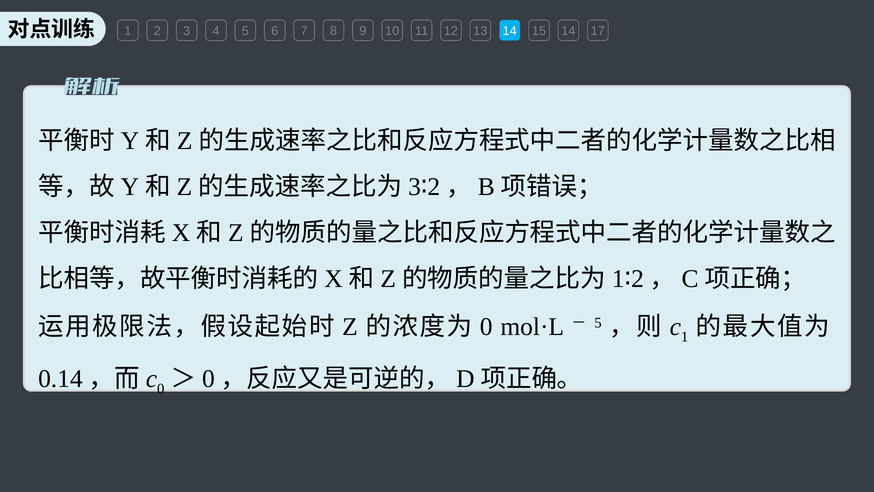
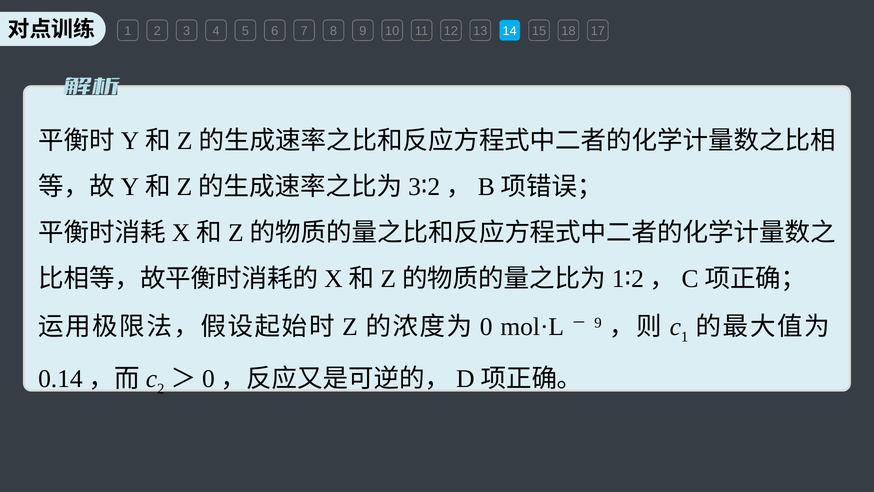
15 14: 14 -> 18 (568, 31)
5: 5 -> 9 (598, 323)
0: 0 -> 2 (161, 389)
